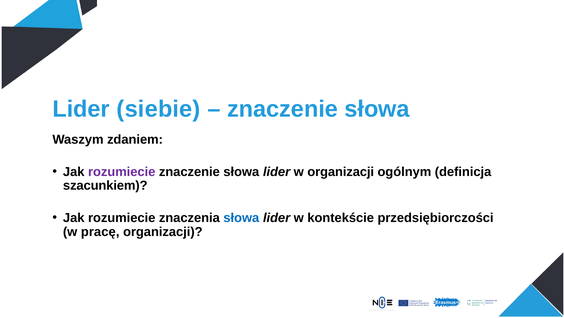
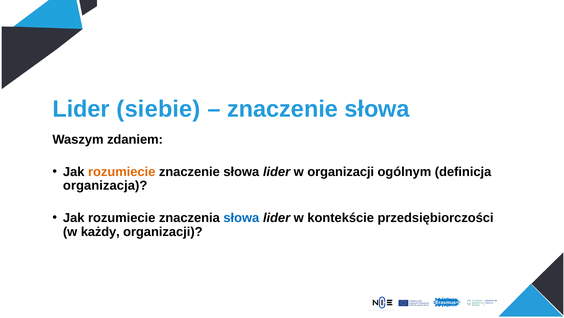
rozumiecie colour: purple -> orange (122, 171)
szacunkiem: szacunkiem -> organizacja (105, 185)
pracę: pracę -> każdy (100, 231)
